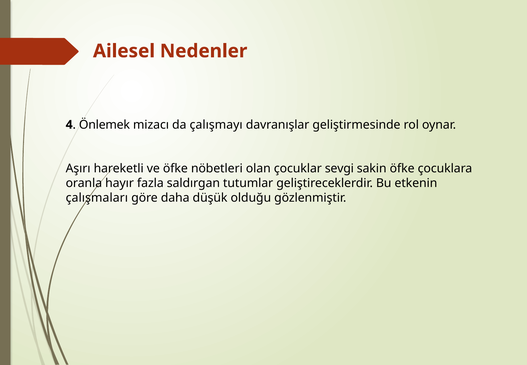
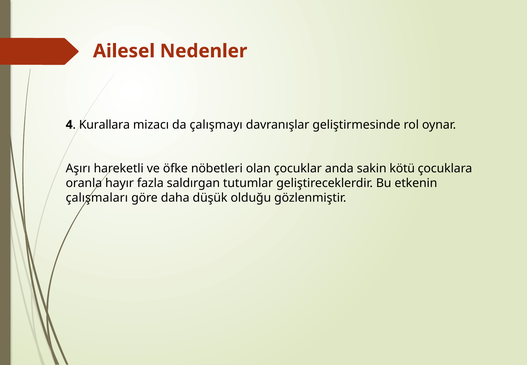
Önlemek: Önlemek -> Kurallara (104, 125)
sevgi: sevgi -> anda (339, 168)
sakin öfke: öfke -> kötü (402, 168)
